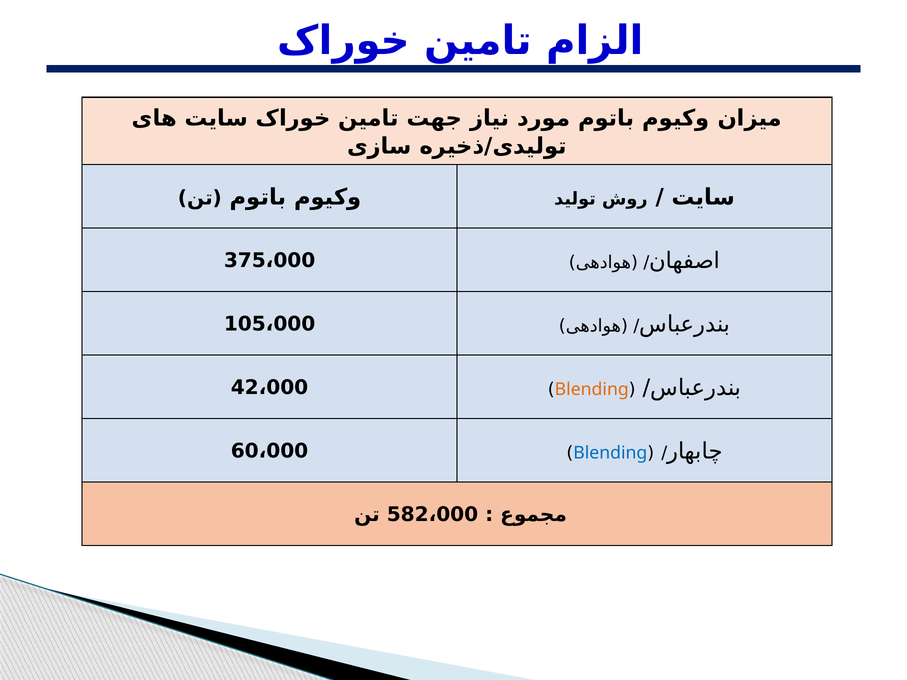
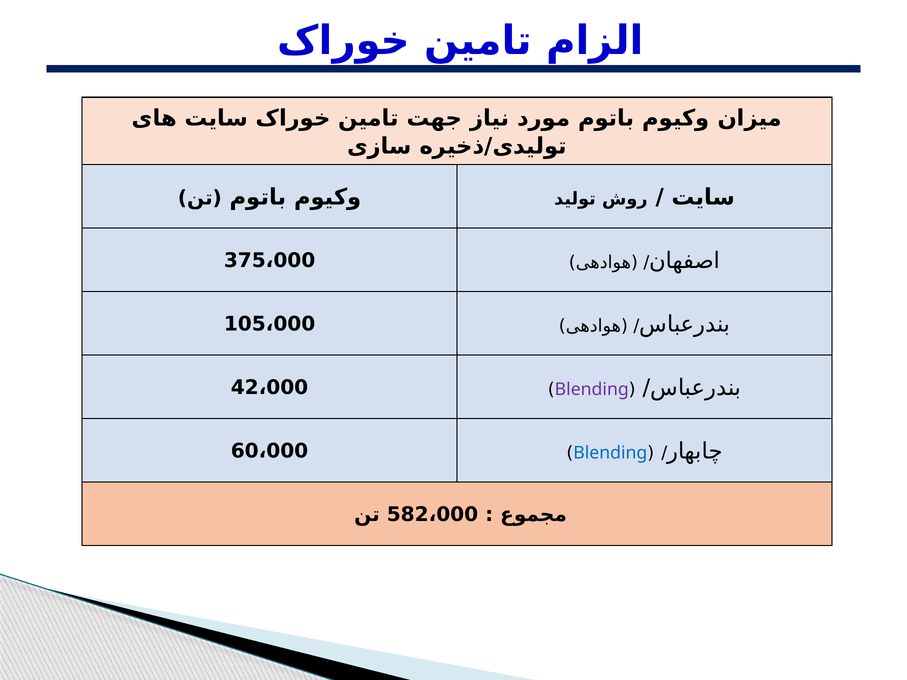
Blending colour: orange -> purple (592, 390)
